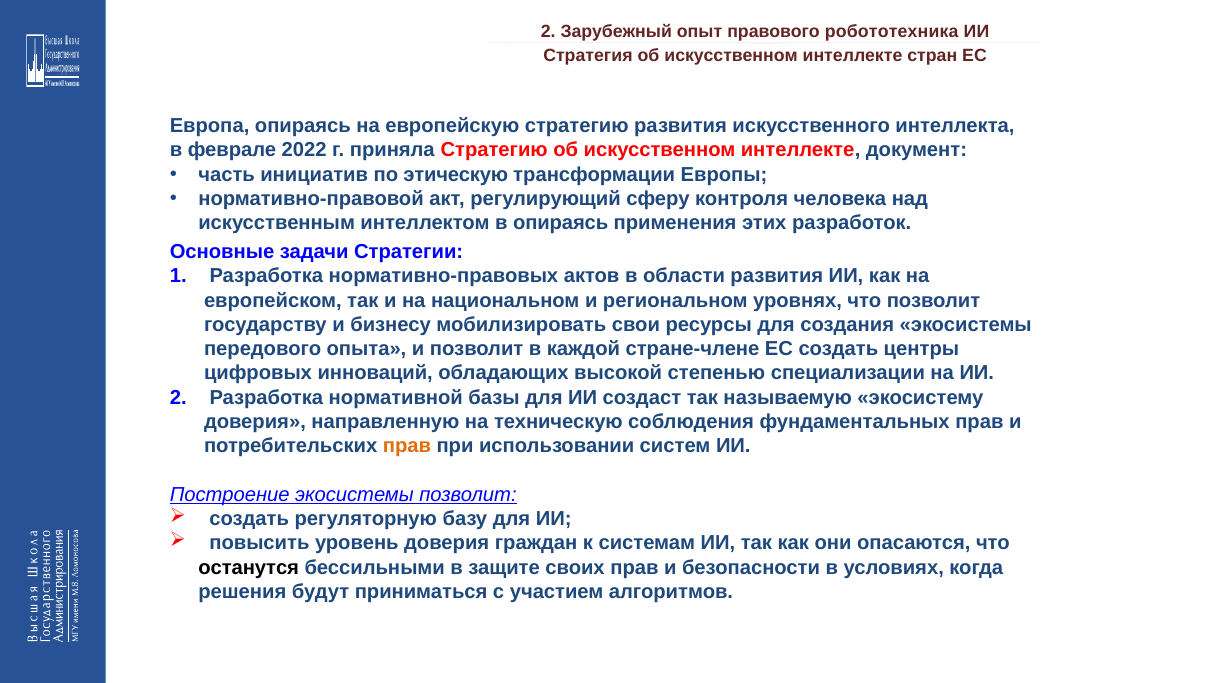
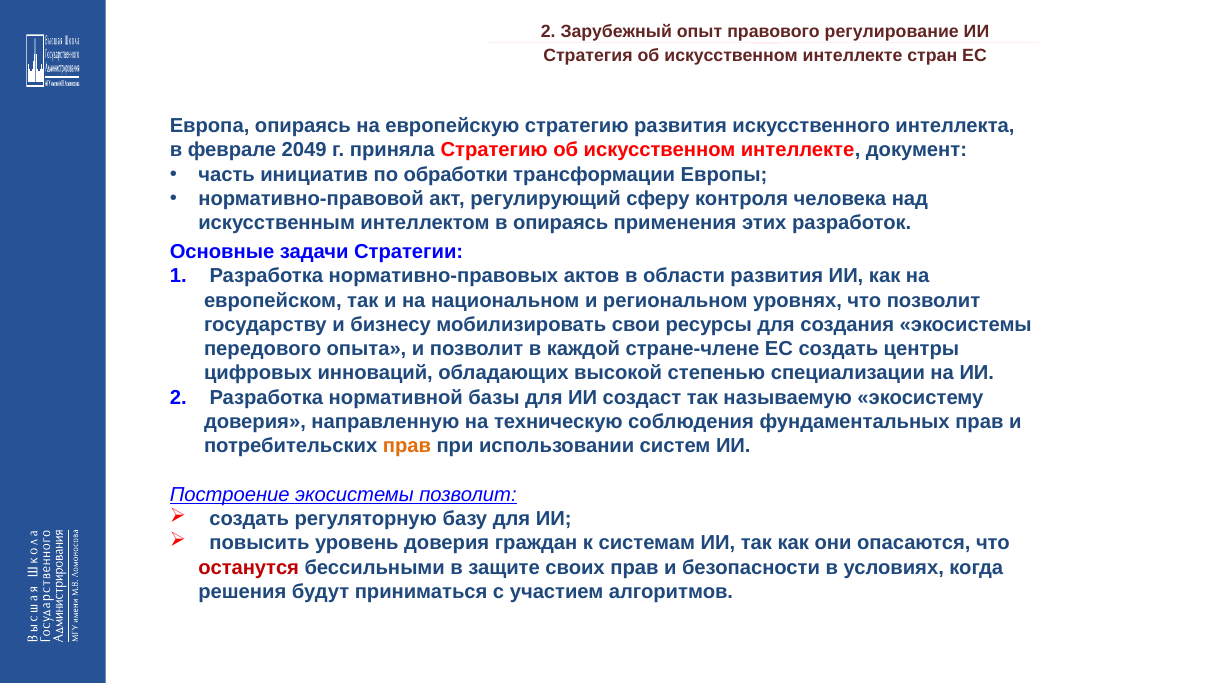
робототехника: робототехника -> регулирование (892, 32)
2022: 2022 -> 2049 (304, 150)
этическую: этическую -> обработки (456, 175)
останутся colour: black -> red (249, 568)
